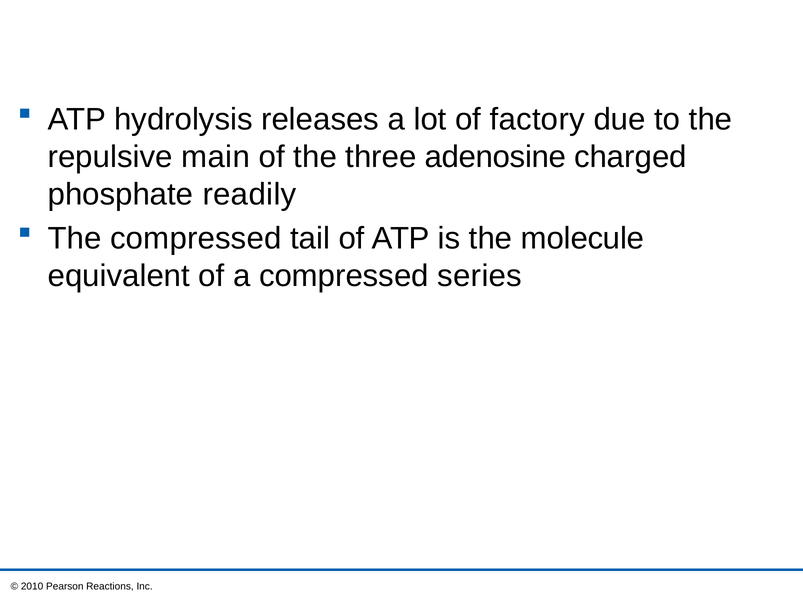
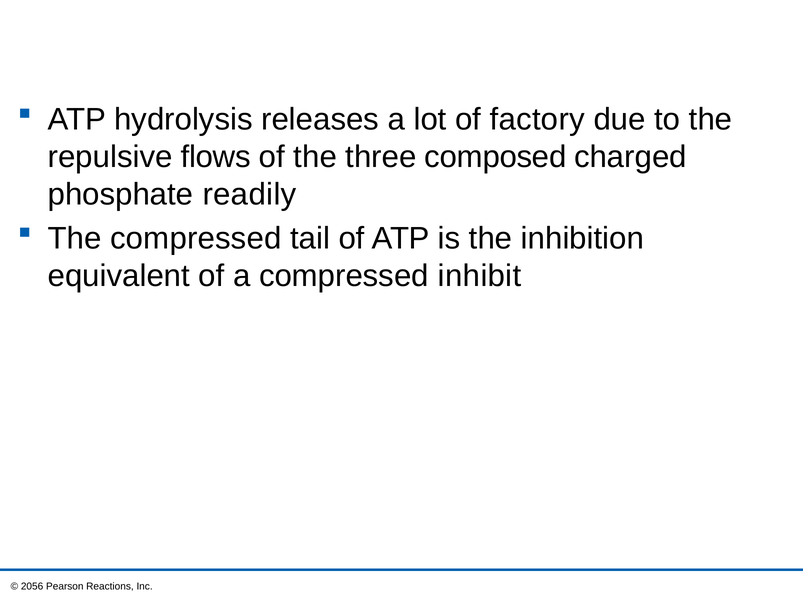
main: main -> flows (216, 157)
adenosine: adenosine -> composed (495, 157)
molecule: molecule -> inhibition (582, 238)
series: series -> inhibit (480, 276)
2010: 2010 -> 2056 (32, 587)
